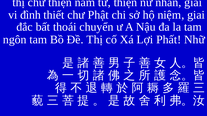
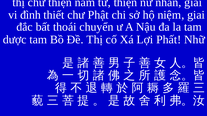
ngôn: ngôn -> dược (15, 40)
